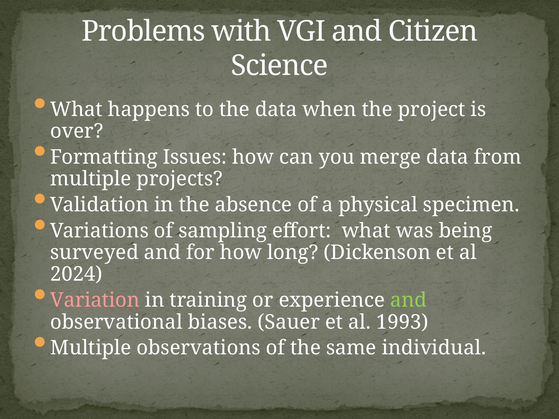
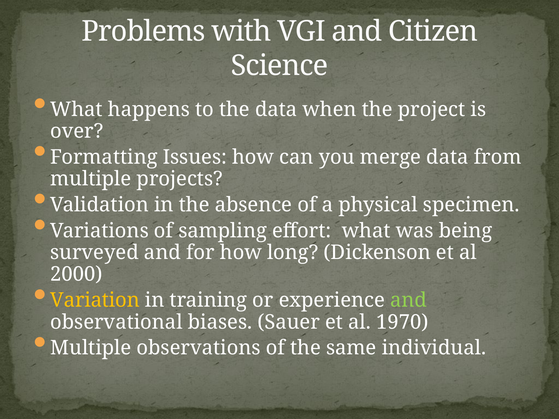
2024: 2024 -> 2000 (76, 274)
Variation colour: pink -> yellow (95, 300)
1993: 1993 -> 1970 (402, 322)
